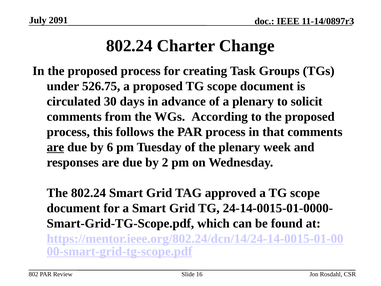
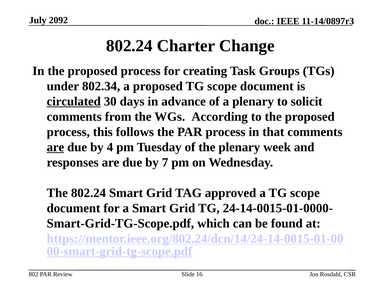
2091: 2091 -> 2092 (58, 20)
526.75: 526.75 -> 802.34 (101, 86)
circulated underline: none -> present (74, 101)
6: 6 -> 4 (110, 147)
2: 2 -> 7 (165, 162)
